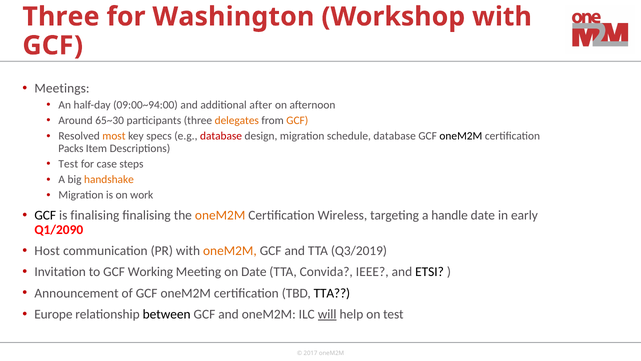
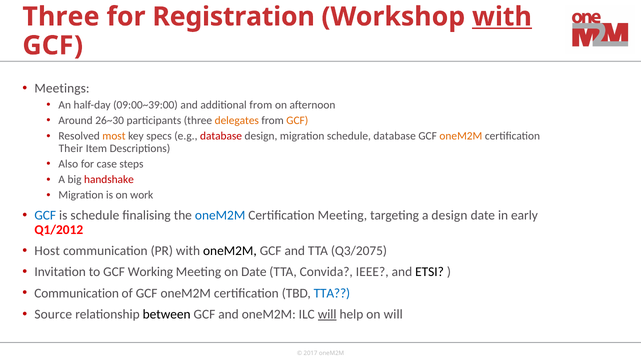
Washington: Washington -> Registration (234, 17)
with underline: none -> present (502, 17)
09:00~94:00: 09:00~94:00 -> 09:00~39:00 (145, 105)
additional after: after -> from (261, 105)
65~30: 65~30 -> 26~30 (110, 120)
oneM2M colour: black -> orange (461, 136)
Packs: Packs -> Their (71, 148)
Test: Test -> Also (68, 164)
handshake colour: orange -> red (109, 179)
GCF colour: black -> blue (45, 215)
is finalising: finalising -> schedule (95, 215)
oneM2M colour: orange -> blue (220, 215)
Certification Wireless: Wireless -> Meeting (342, 215)
a handle: handle -> design (449, 215)
Q1/2090: Q1/2090 -> Q1/2012 (59, 229)
oneM2M colour: orange -> black (230, 251)
Q3/2019: Q3/2019 -> Q3/2075 (359, 251)
Announcement: Announcement -> Communication (77, 293)
TTA colour: black -> blue (332, 293)
Europe: Europe -> Source (53, 314)
on test: test -> will (393, 314)
